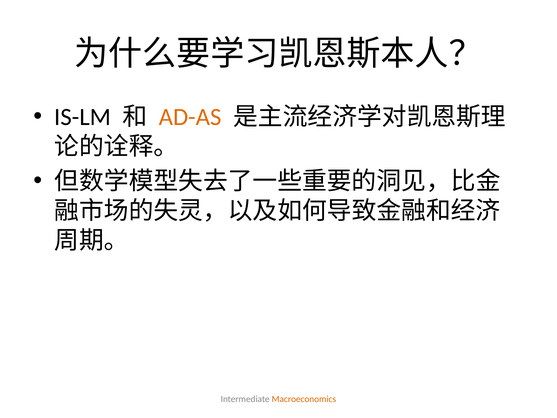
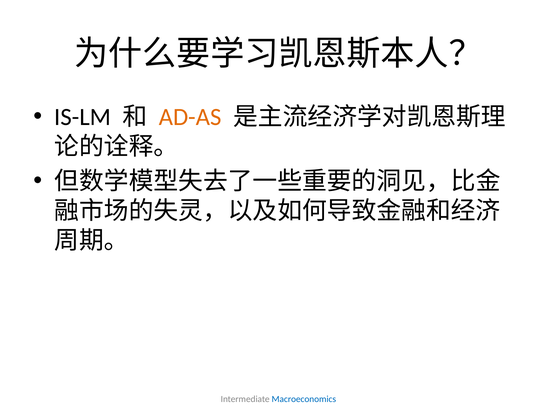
Macroeconomics colour: orange -> blue (304, 399)
